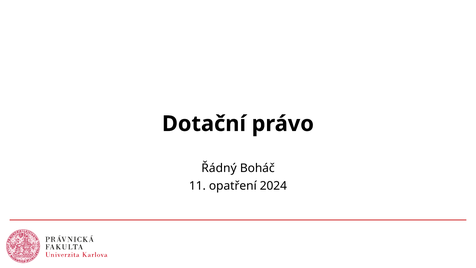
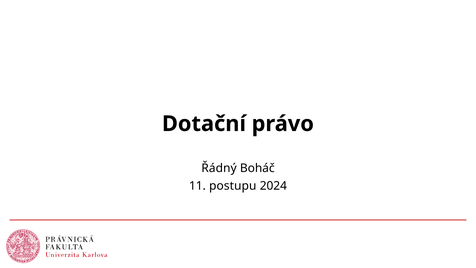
opatření: opatření -> postupu (233, 186)
